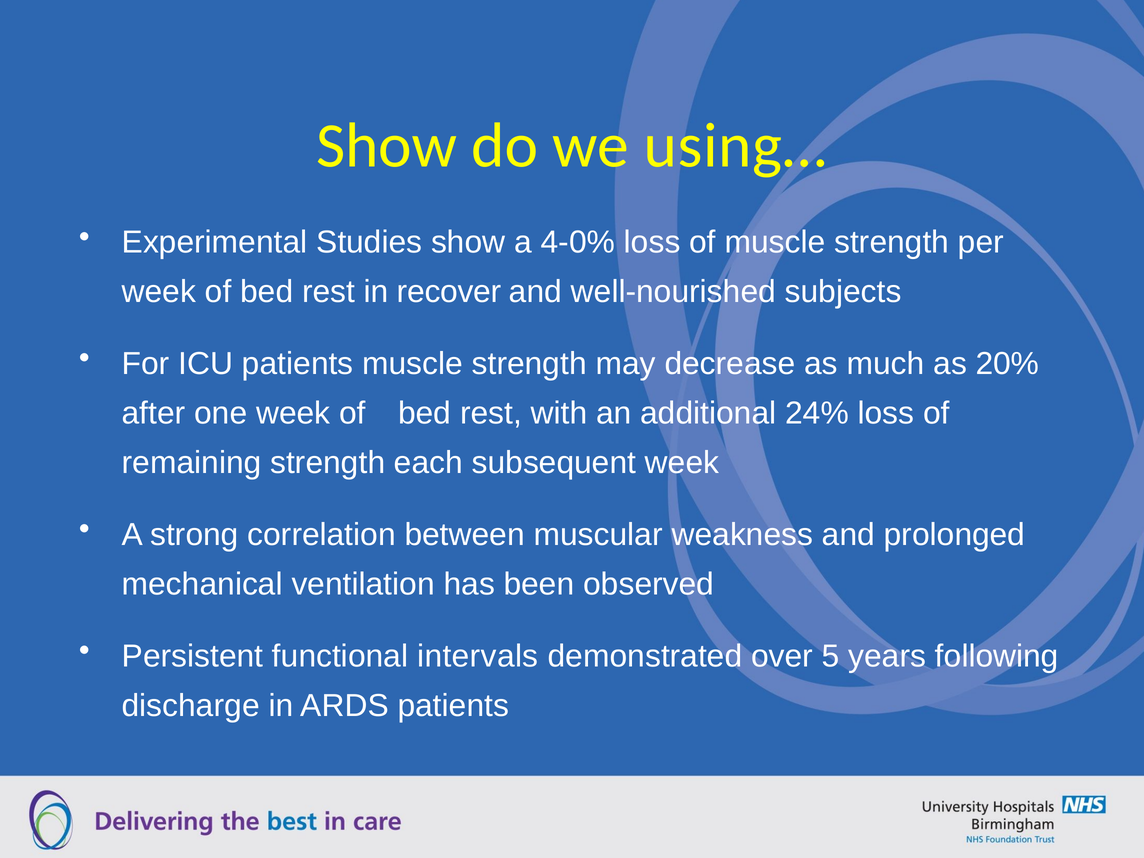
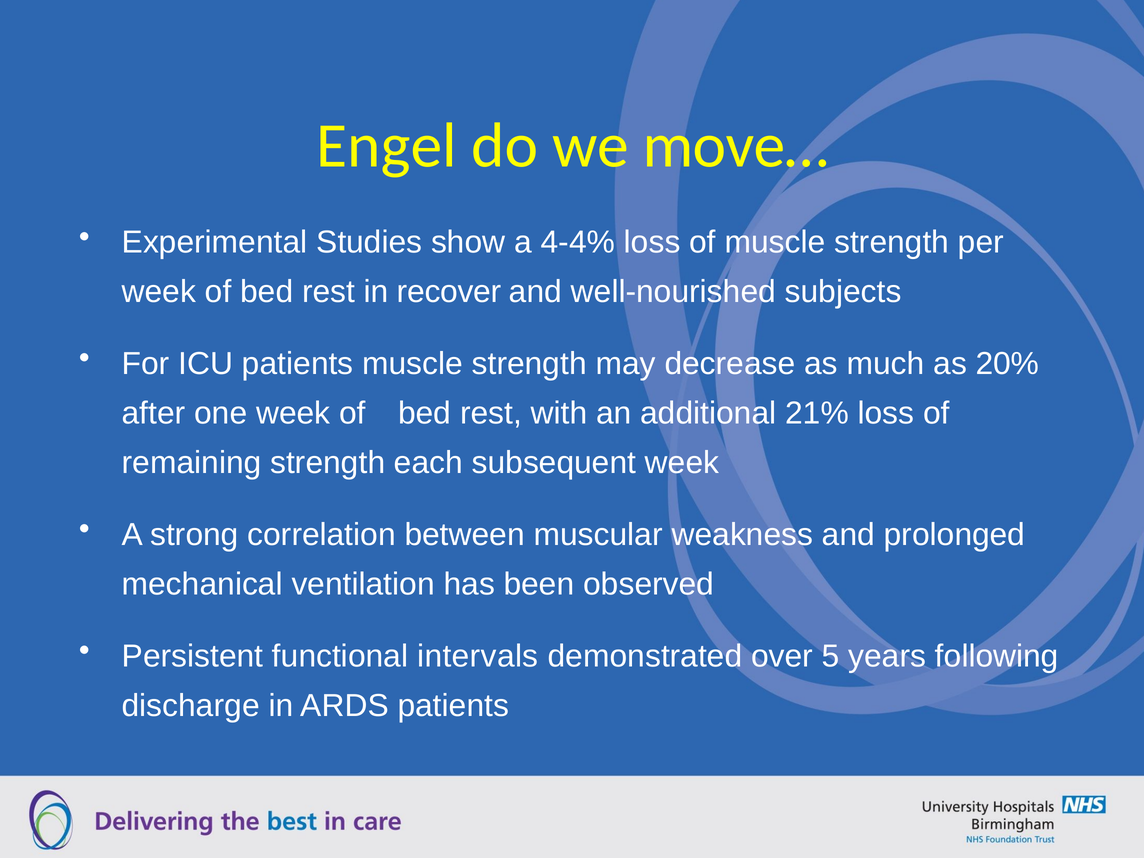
Show: Show -> Engel (386, 146)
using…: using… -> move… (736, 146)
4-0%: 4-0% -> 4-4% (578, 242)
24%: 24% -> 21% (817, 413)
